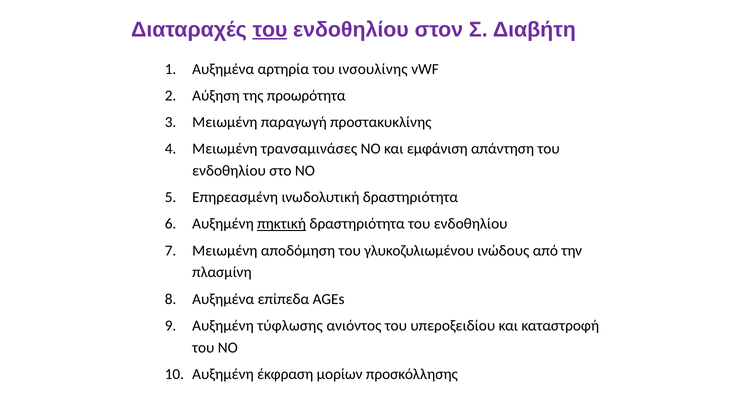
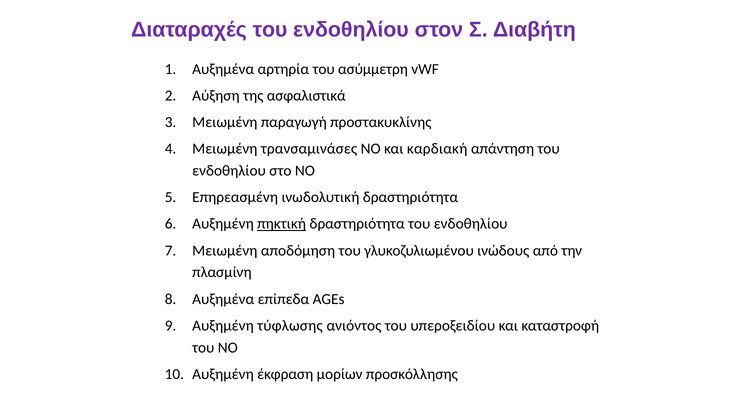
του underline: present -> none (270, 30)
ινσουλίνης: ινσουλίνης -> ασύμμετρη (373, 69)
προωρότητα: προωρότητα -> ασφαλιστικά (306, 96)
εμφάνιση: εμφάνιση -> καρδιακή (437, 149)
